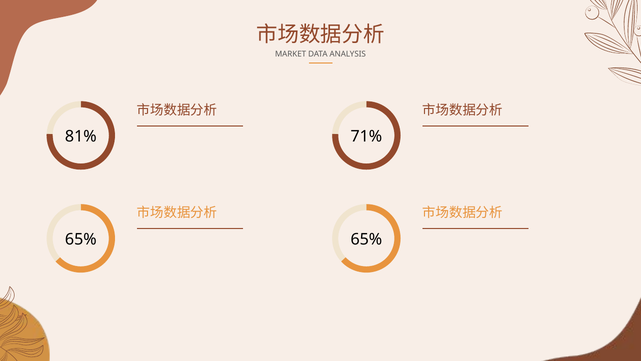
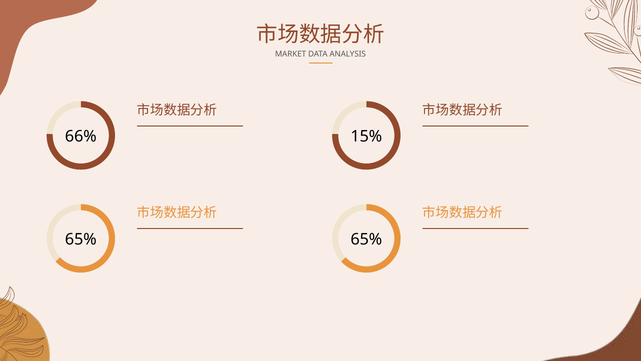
81%: 81% -> 66% (81, 136)
71%: 71% -> 15% (366, 136)
